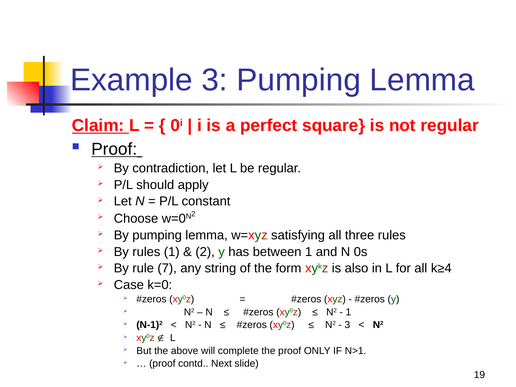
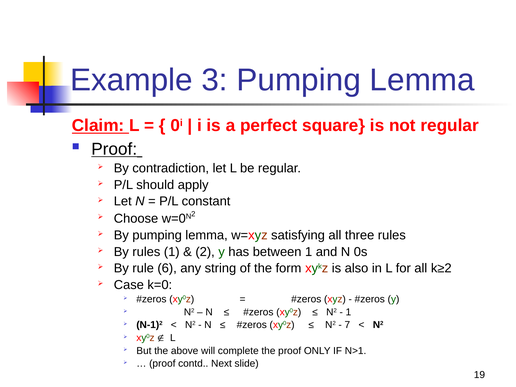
7: 7 -> 6 (167, 268)
k≥4: k≥4 -> k≥2 (441, 268)
3: 3 -> 7 (347, 325)
